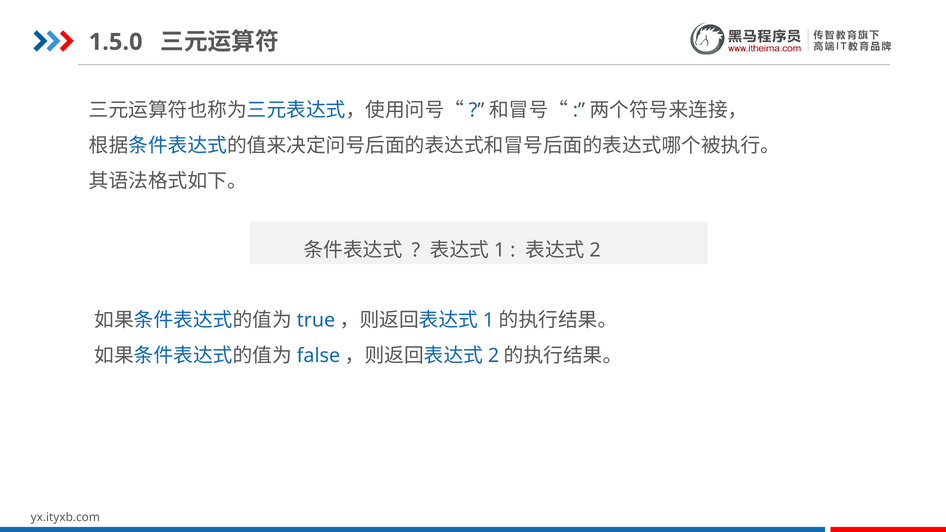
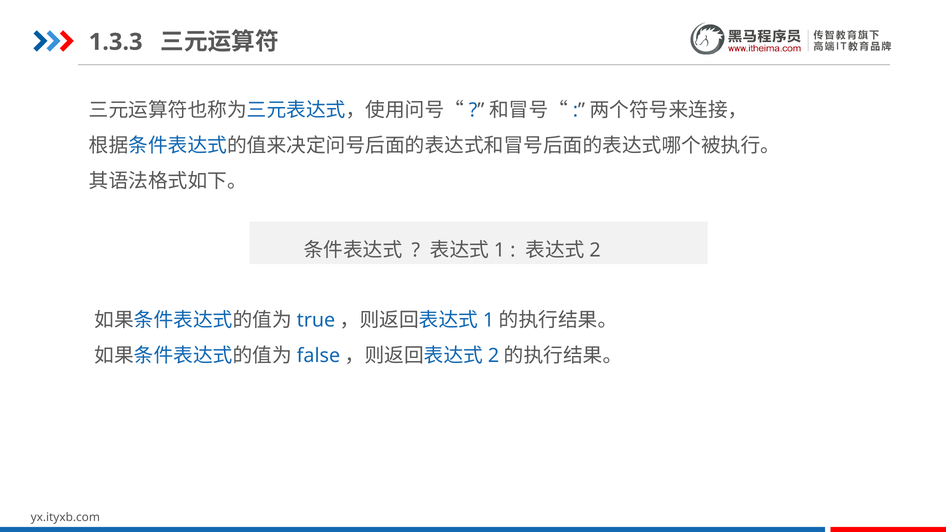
1.5.0: 1.5.0 -> 1.3.3 (116, 42)
